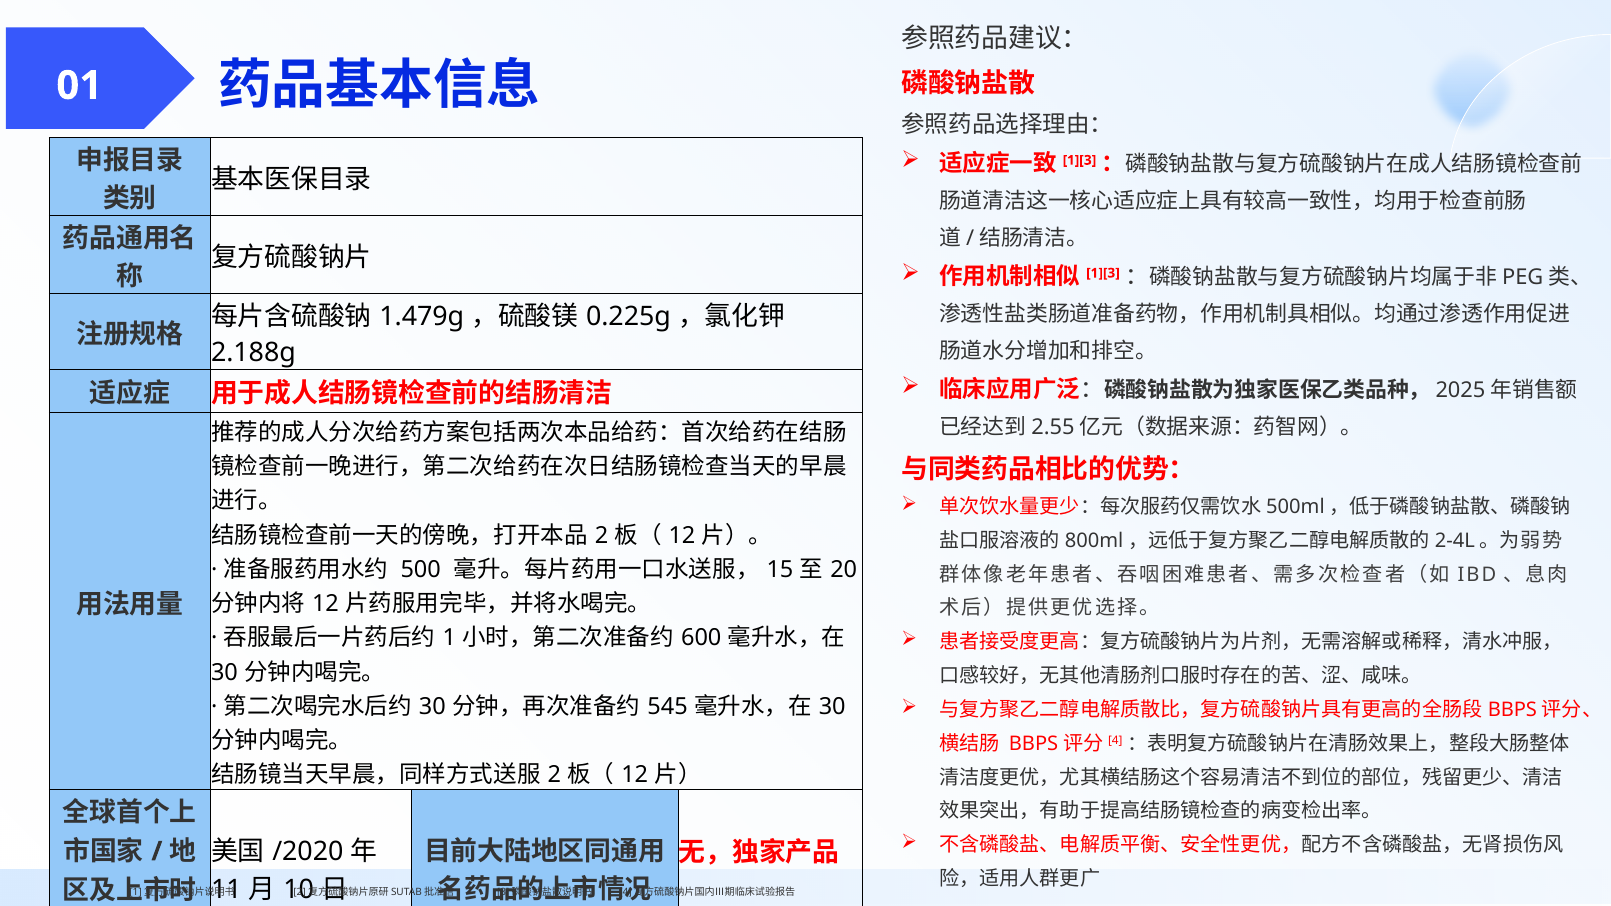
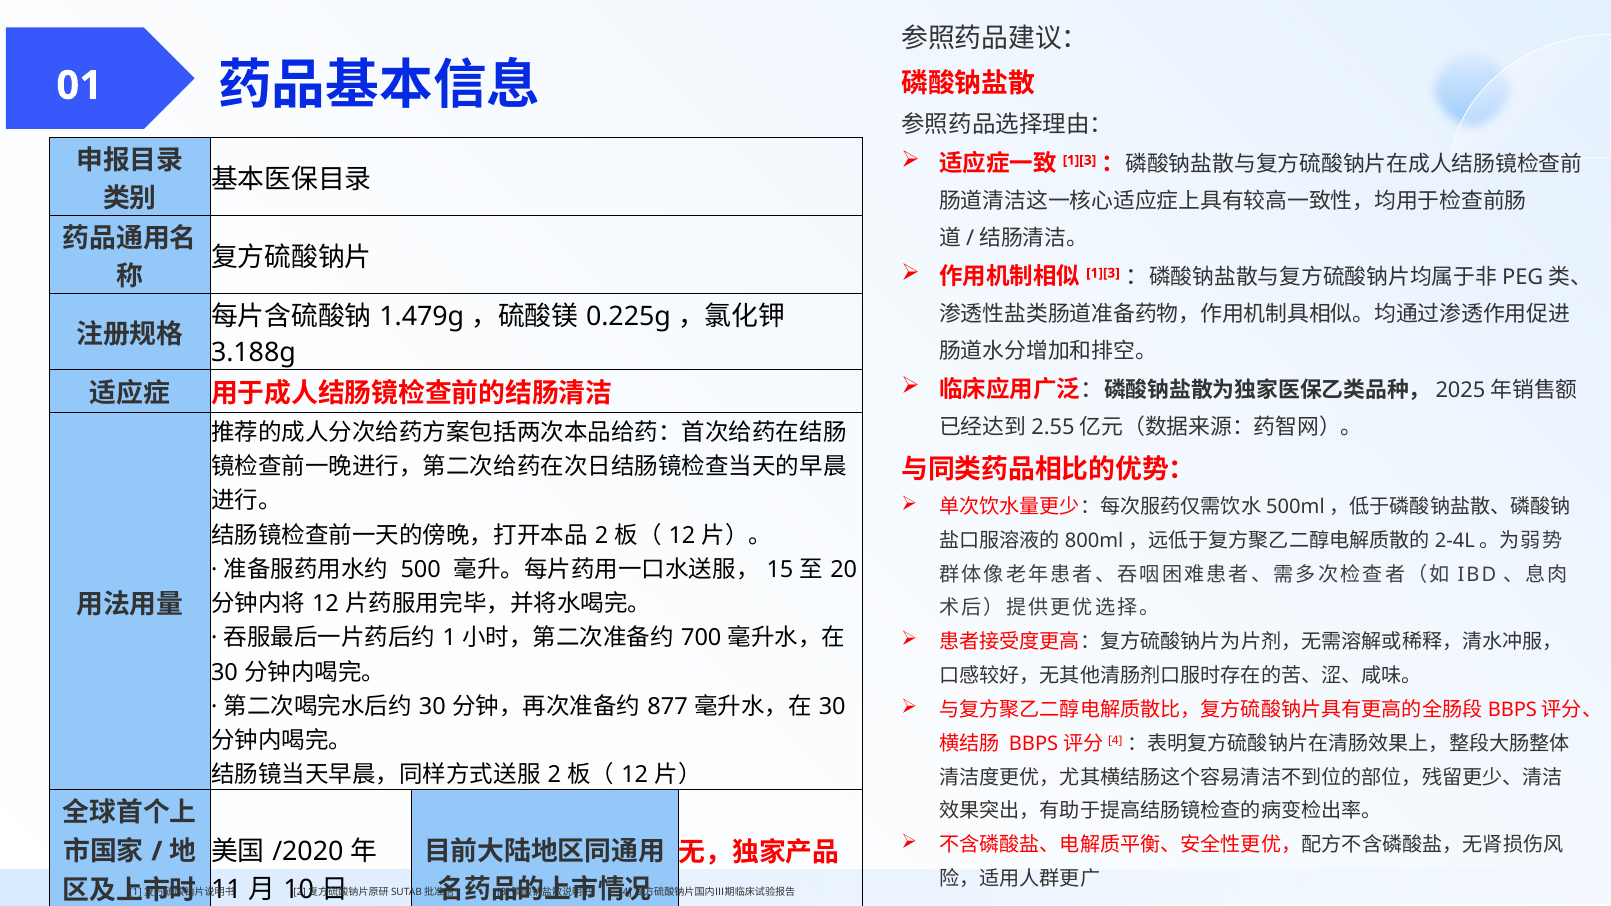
2.188g: 2.188g -> 3.188g (253, 353)
600: 600 -> 700 (701, 638)
545: 545 -> 877 (668, 707)
